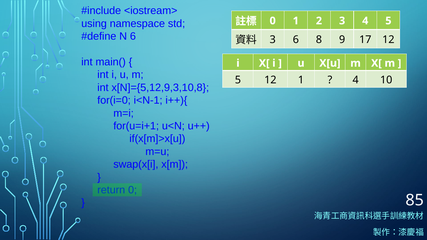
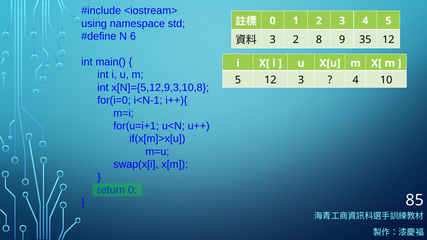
3 6: 6 -> 2 (296, 40)
17: 17 -> 35 (365, 40)
12 1: 1 -> 3 (301, 80)
